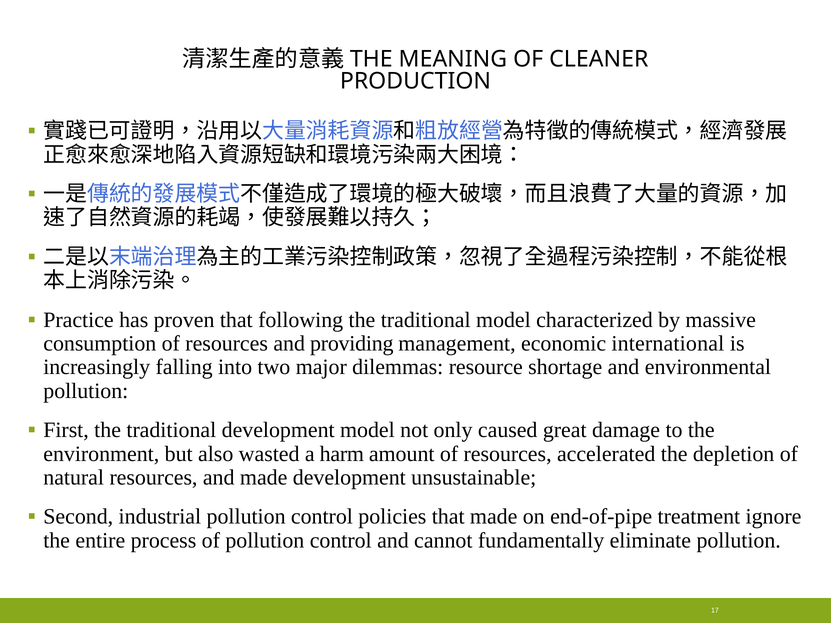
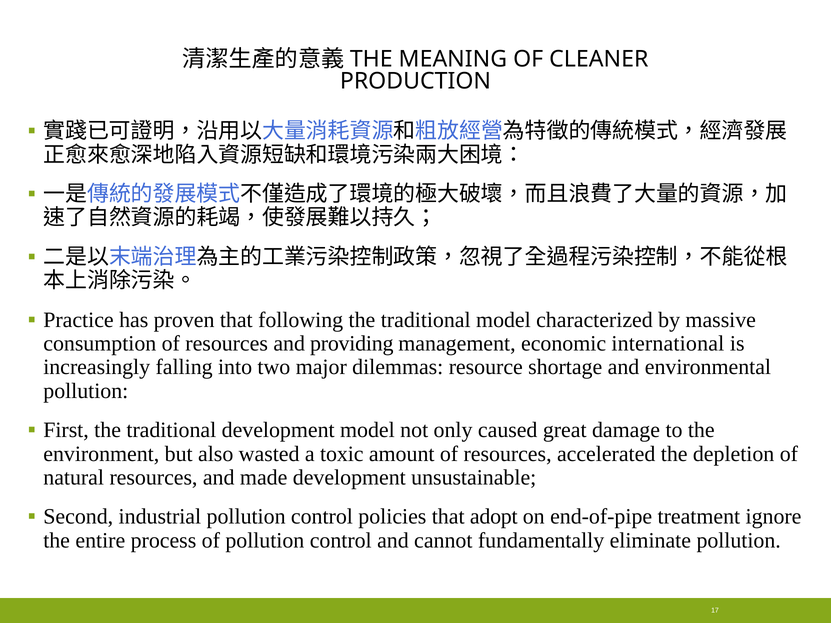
harm: harm -> toxic (342, 454)
that made: made -> adopt (494, 517)
